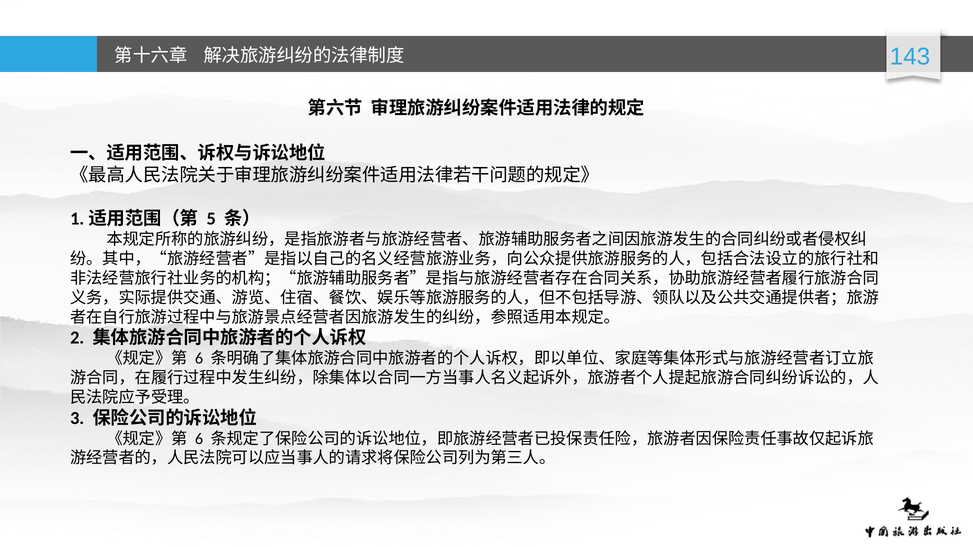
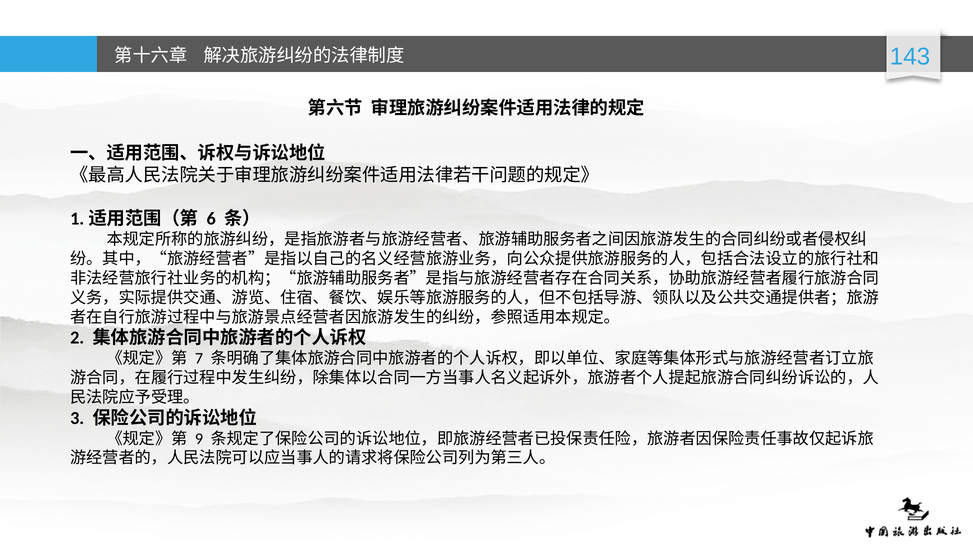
5: 5 -> 6 (211, 219)
6: 6 -> 7 (199, 359)
6: 6 -> 9 (199, 439)
